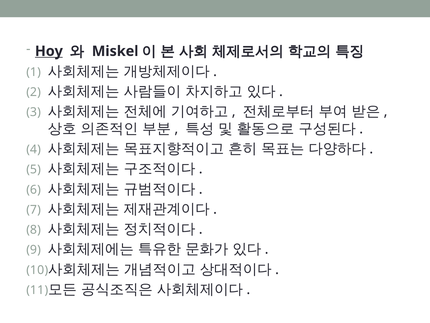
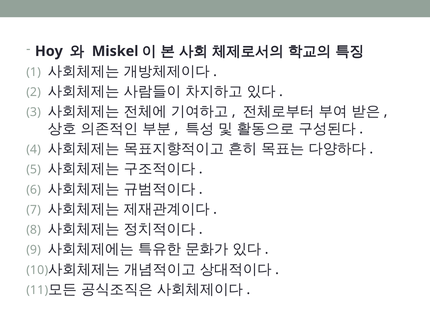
Hoy underline: present -> none (49, 51)
